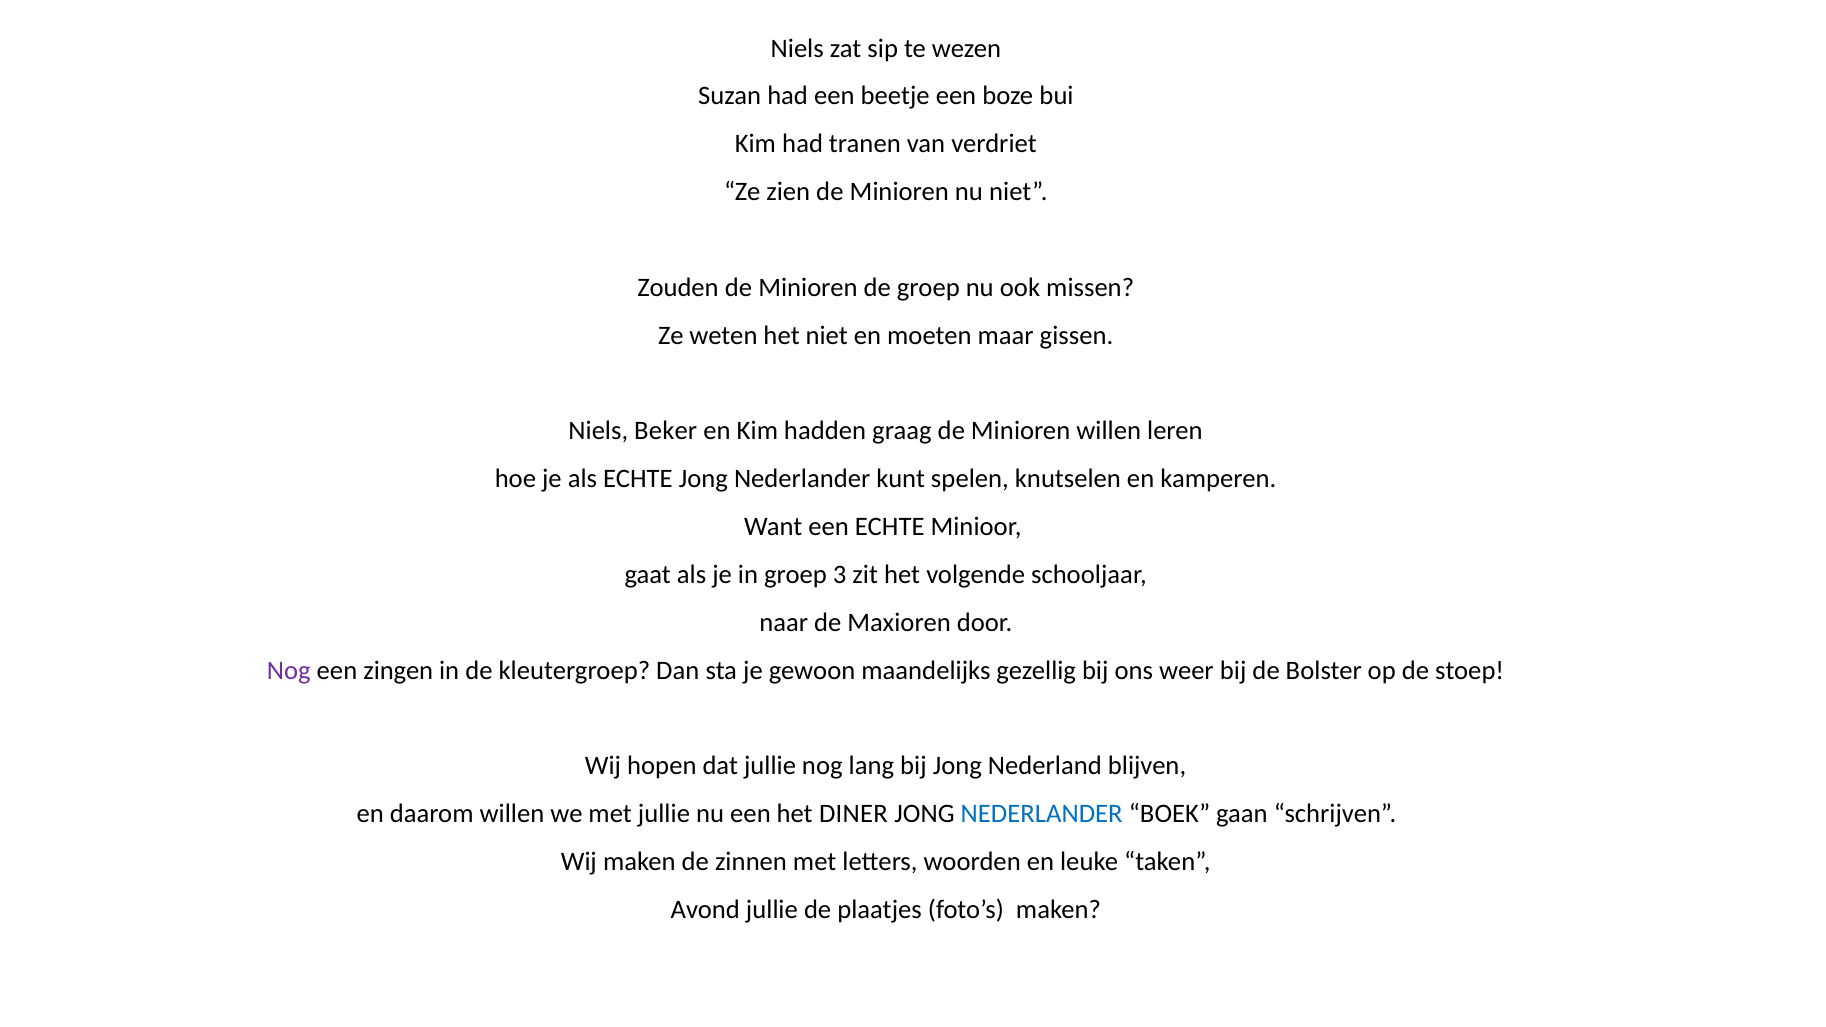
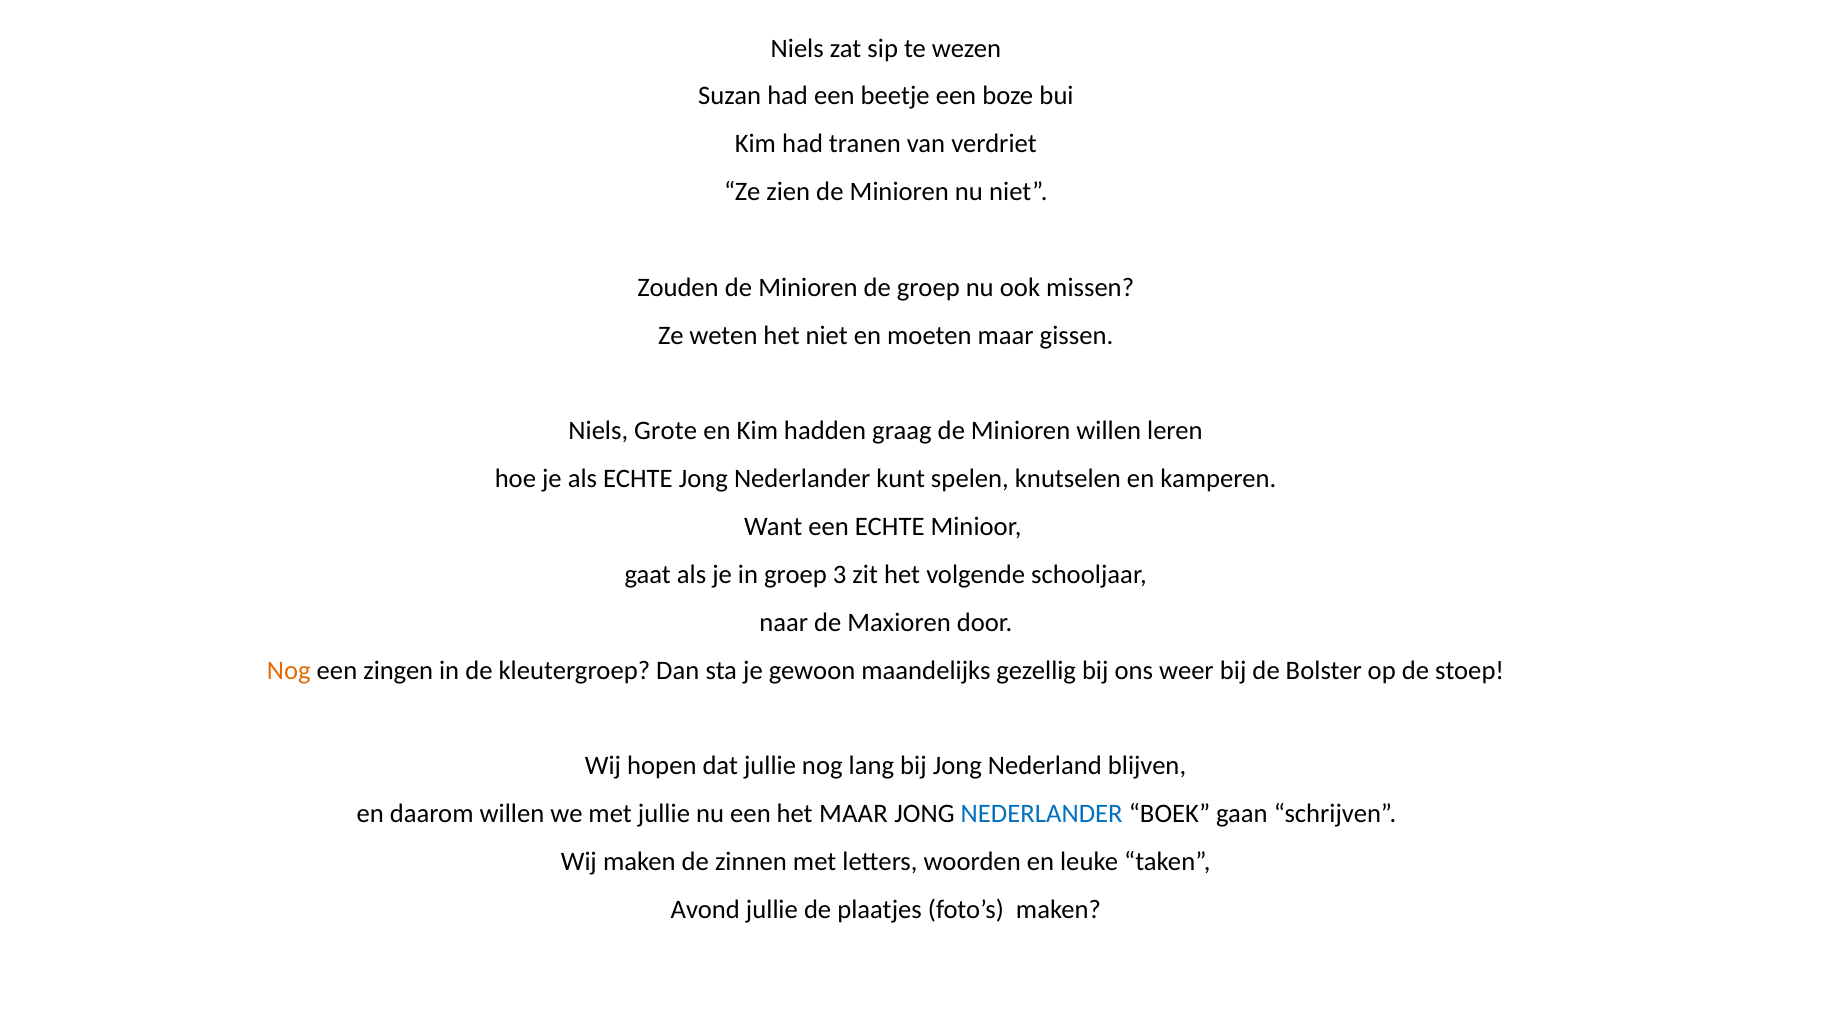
Beker: Beker -> Grote (666, 431)
Nog colour: purple -> orange (289, 671)
het DINER: DINER -> MAAR (853, 814)
